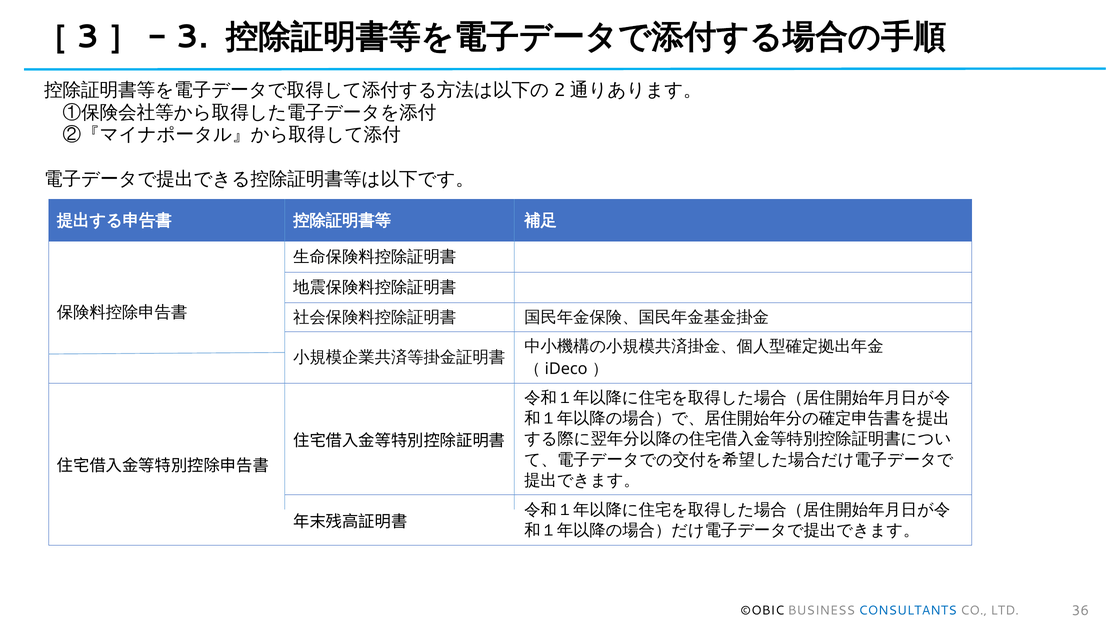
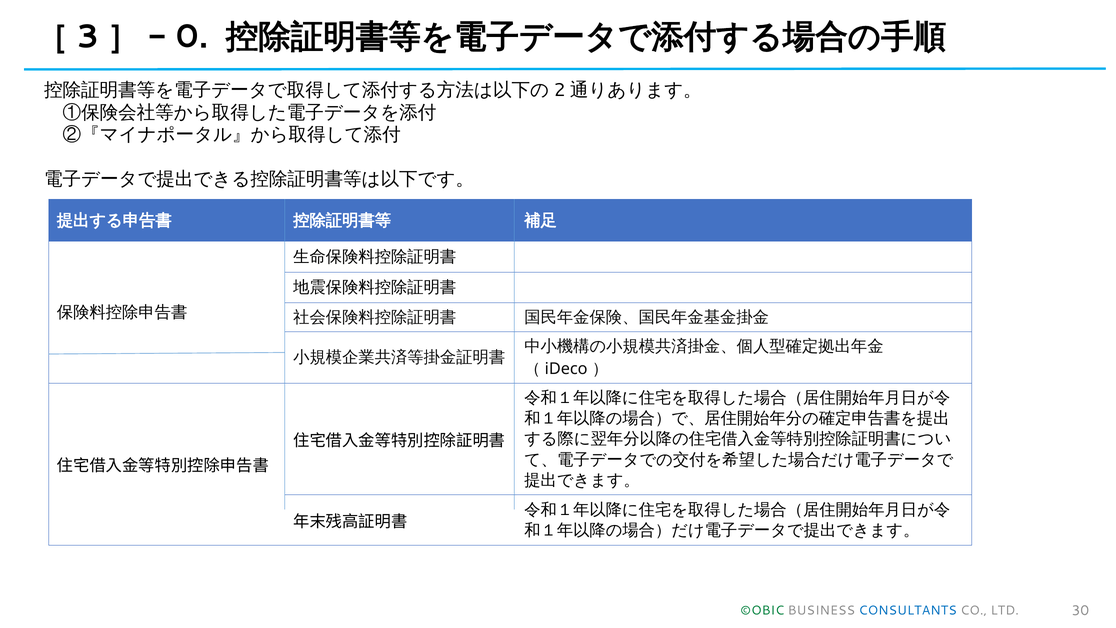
3: 3 -> 0 (192, 37)
©OBIC colour: black -> green (762, 610)
36: 36 -> 30 (1080, 611)
